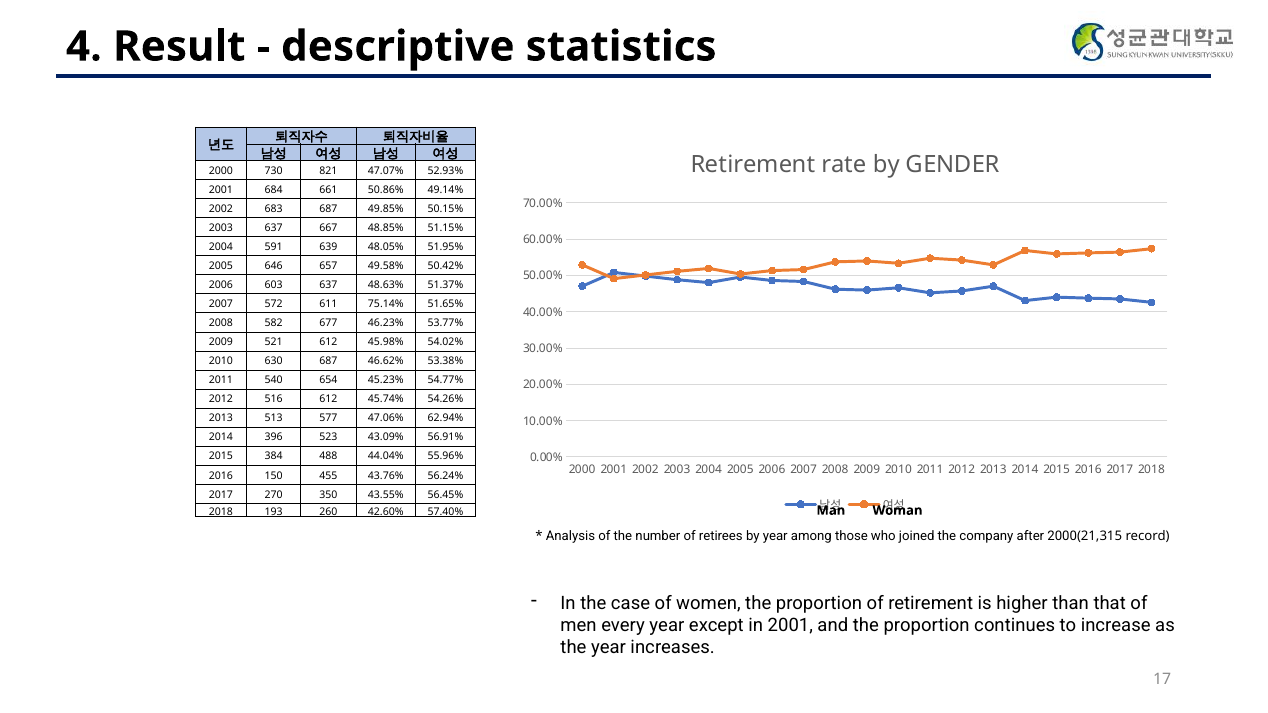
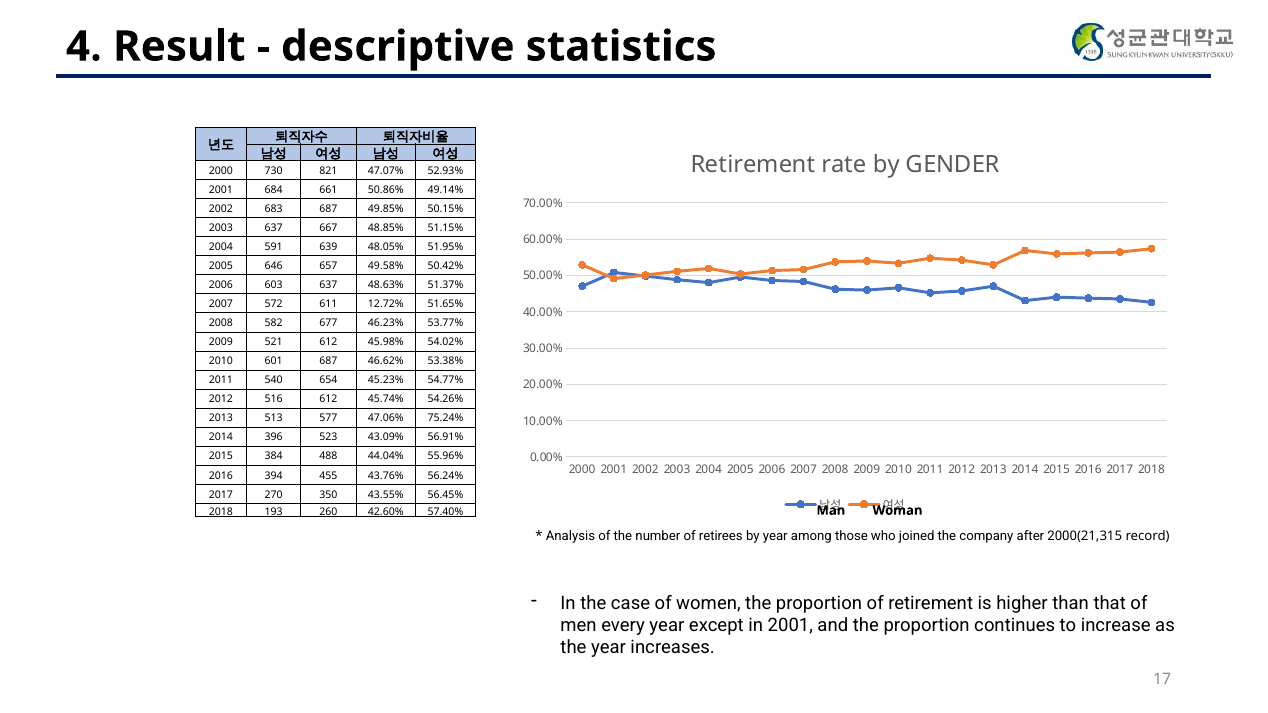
75.14%: 75.14% -> 12.72% (386, 305)
630: 630 -> 601 (274, 362)
62.94%: 62.94% -> 75.24% (445, 419)
150: 150 -> 394 (274, 476)
